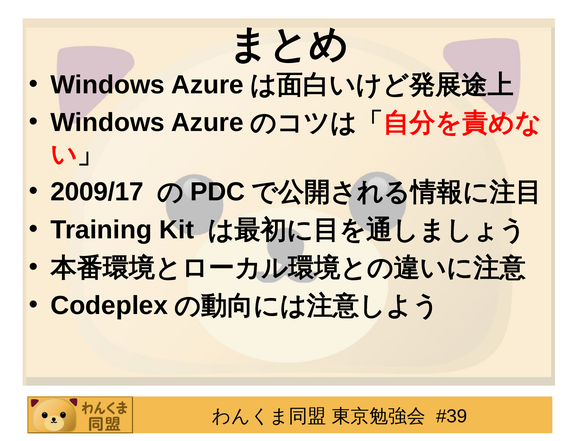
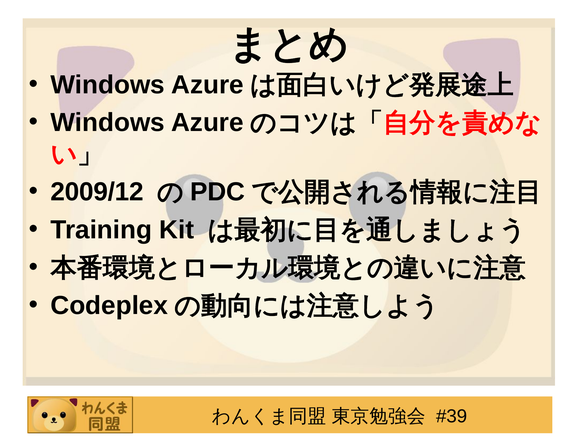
2009/17: 2009/17 -> 2009/12 (97, 192)
